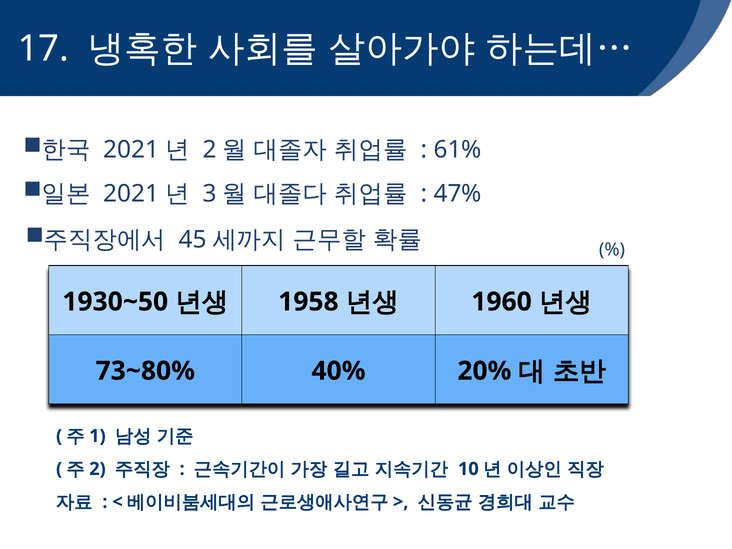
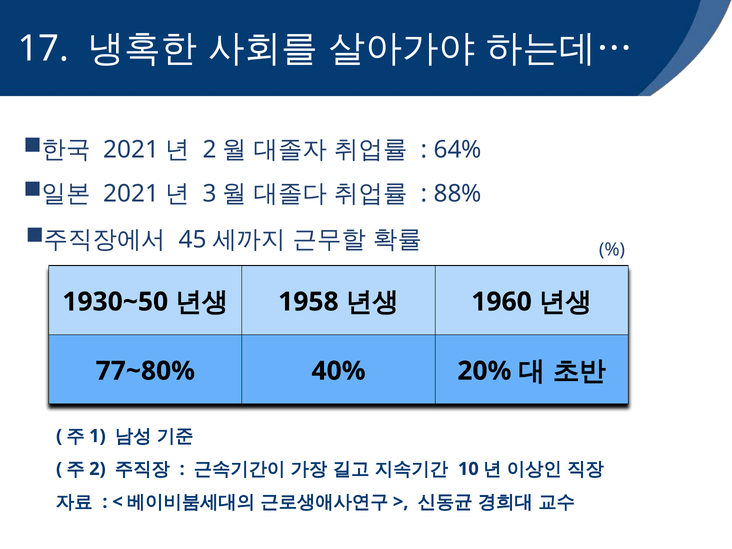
61%: 61% -> 64% (458, 150)
47%: 47% -> 88% (458, 194)
73~80%: 73~80% -> 77~80% (145, 371)
